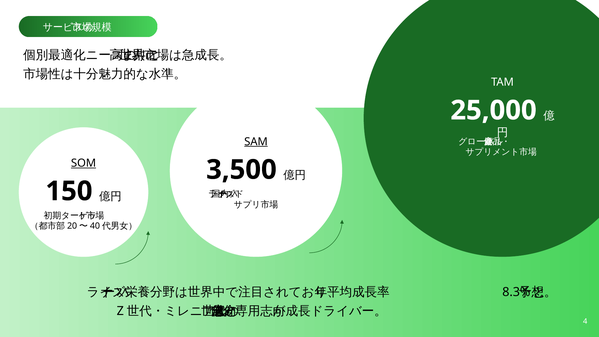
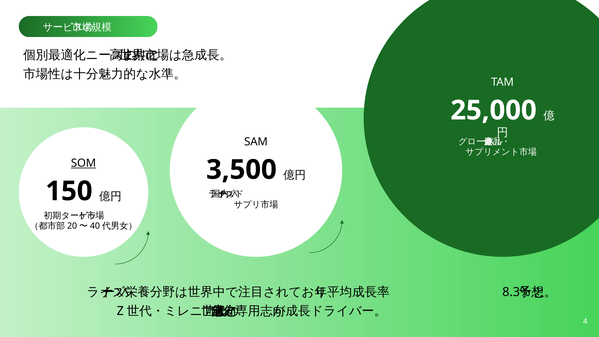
SAM underline: present -> none (256, 142)
